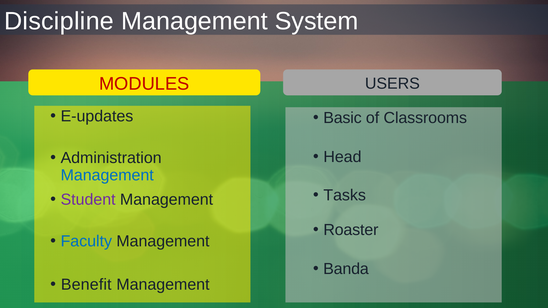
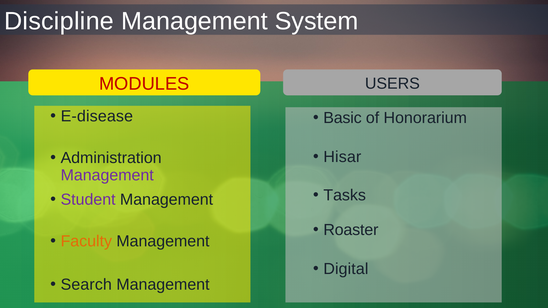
E-updates: E-updates -> E-disease (97, 116)
Classrooms: Classrooms -> Honorarium (425, 118)
Head: Head -> Hisar (342, 157)
Management colour: blue -> purple (107, 175)
Faculty colour: blue -> orange (86, 241)
Banda: Banda -> Digital (346, 269)
Benefit: Benefit -> Search (86, 285)
